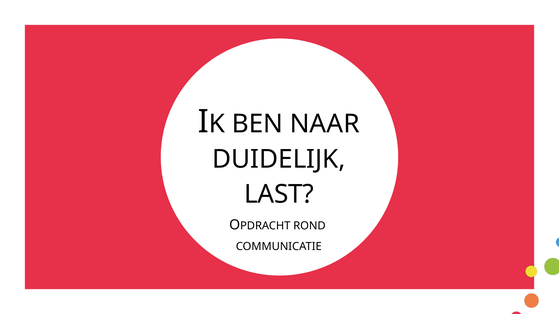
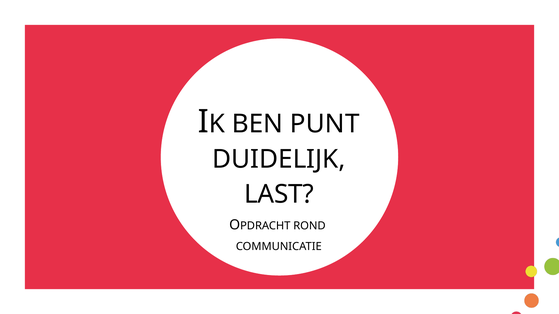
NAAR: NAAR -> PUNT (325, 124)
